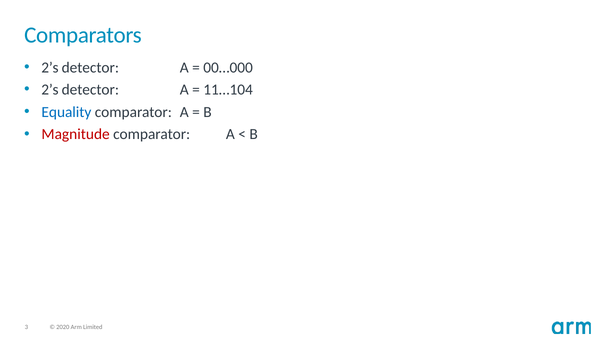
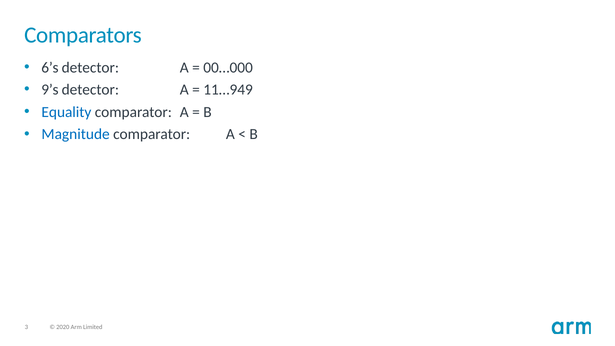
2’s: 2’s -> 6’s (50, 67)
2’s: 2’s -> 9’s (50, 90)
11…104: 11…104 -> 11…949 (228, 90)
Magnitude colour: red -> blue (76, 134)
